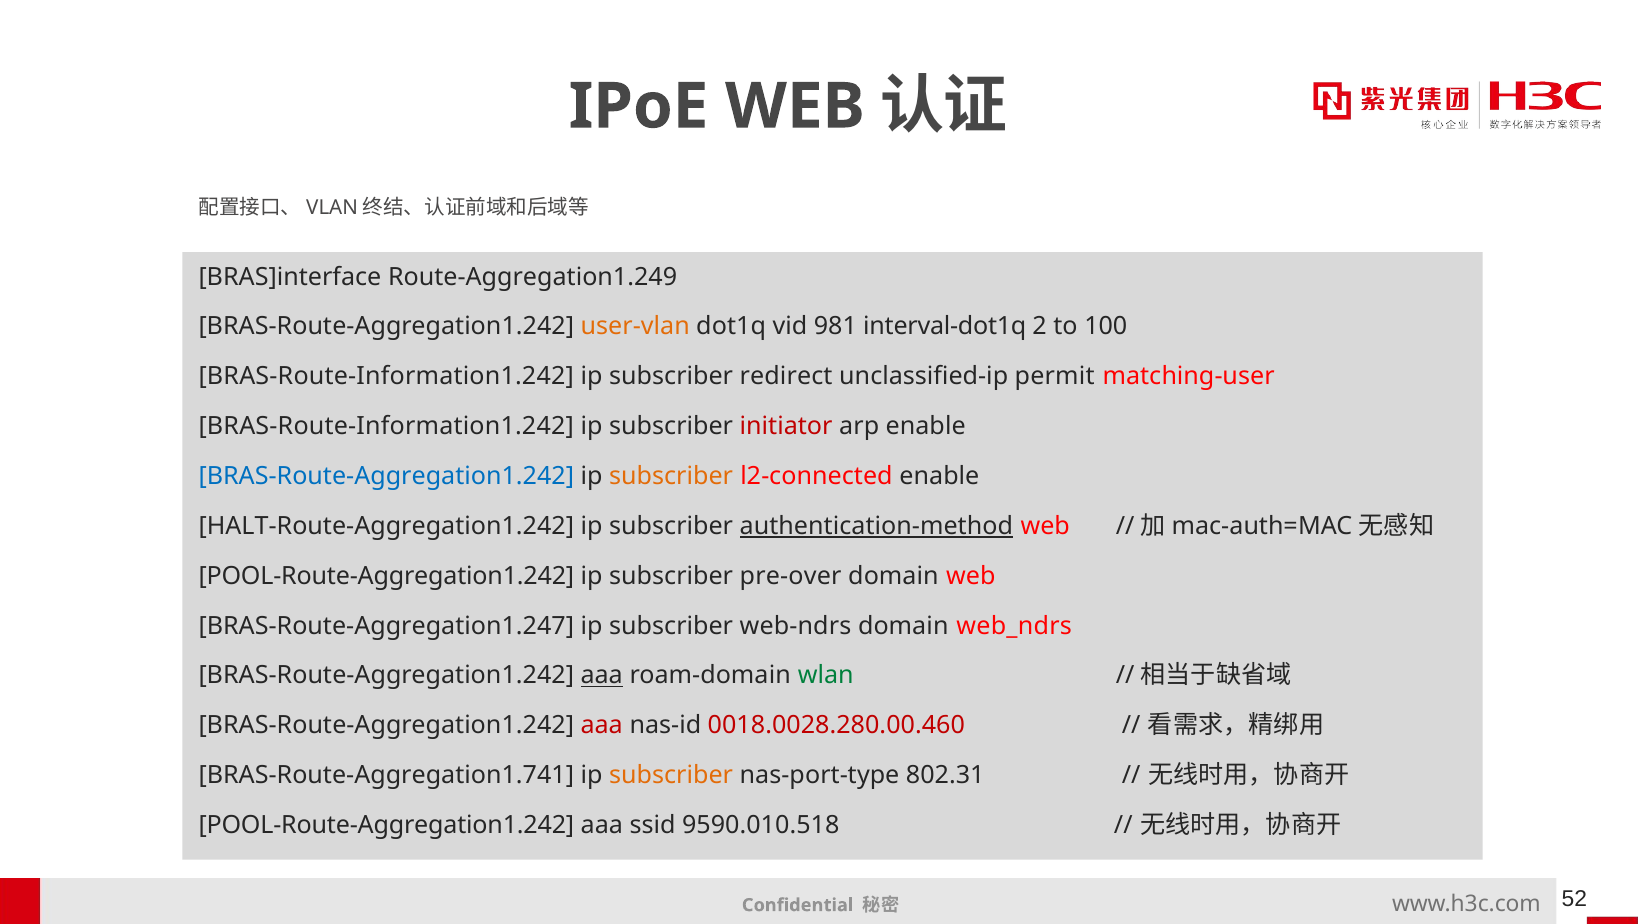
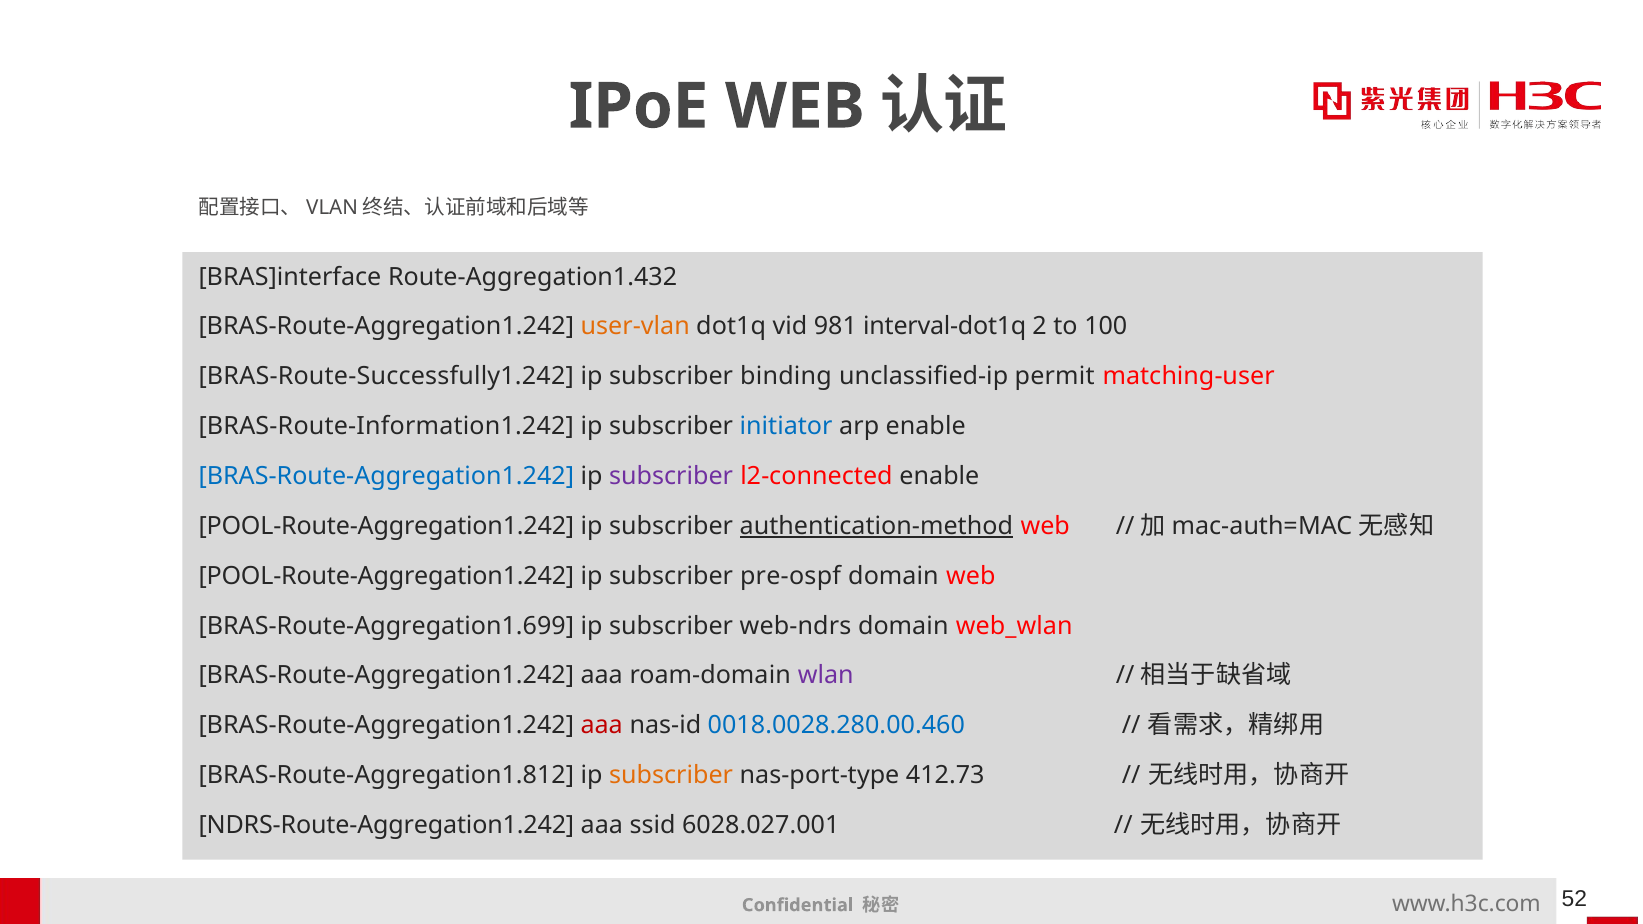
Route-Aggregation1.249: Route-Aggregation1.249 -> Route-Aggregation1.432 (533, 277)
BRAS-Route-Information1.242: BRAS-Route-Information1.242 -> BRAS-Route-Successfully1.242 (386, 377)
redirect: redirect -> binding (786, 377)
initiator colour: red -> blue (786, 426)
subscriber colour: orange -> purple (671, 476)
HALT-Route-Aggregation1.242: HALT-Route-Aggregation1.242 -> POOL-Route-Aggregation1.242 (386, 526)
pre-over: pre-over -> pre-ospf (791, 576)
BRAS-Route-Aggregation1.247: BRAS-Route-Aggregation1.247 -> BRAS-Route-Aggregation1.699 (386, 626)
web_ndrs: web_ndrs -> web_wlan (1014, 626)
aaa underline: present -> none (602, 676)
wlan colour: green -> purple (826, 676)
0018.0028.280.00.460 colour: red -> blue (836, 726)
BRAS-Route-Aggregation1.741: BRAS-Route-Aggregation1.741 -> BRAS-Route-Aggregation1.812 (386, 776)
802.31: 802.31 -> 412.73 (945, 776)
POOL-Route-Aggregation1.242: POOL-Route-Aggregation1.242 -> NDRS-Route-Aggregation1.242 (386, 825)
9590.010.518: 9590.010.518 -> 6028.027.001 (761, 825)
